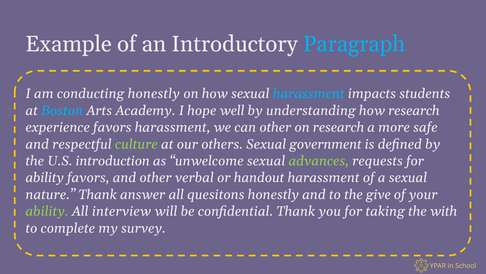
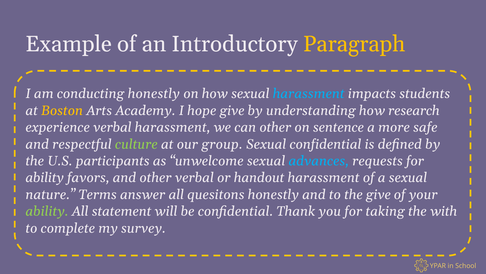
Paragraph colour: light blue -> yellow (354, 44)
Boston colour: light blue -> yellow (62, 110)
hope well: well -> give (232, 110)
experience favors: favors -> verbal (112, 127)
on research: research -> sentence (338, 127)
others: others -> group (222, 144)
Sexual government: government -> confidential (325, 144)
introduction: introduction -> participants (113, 161)
advances colour: light green -> light blue (319, 161)
nature Thank: Thank -> Terms (98, 194)
interview: interview -> statement (122, 211)
